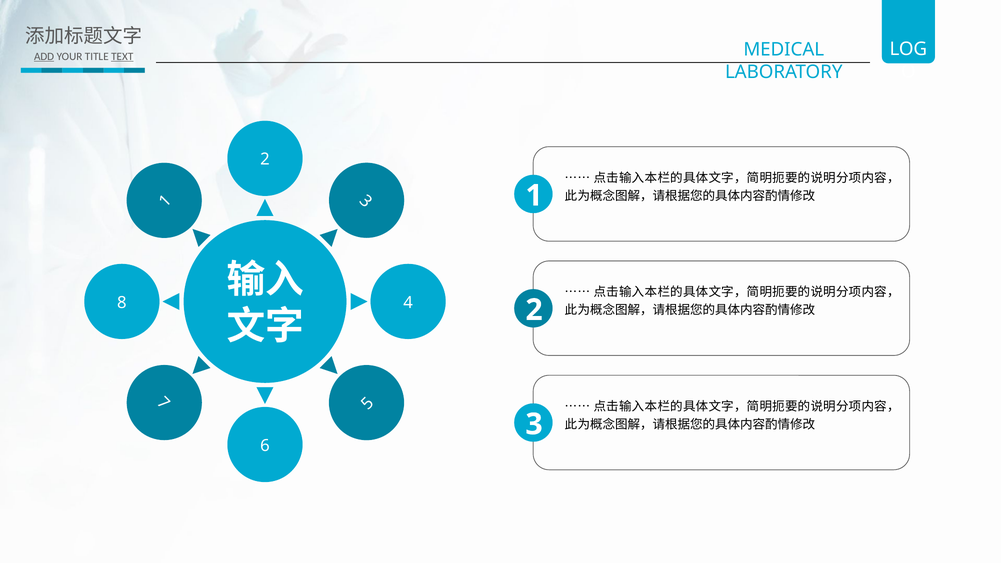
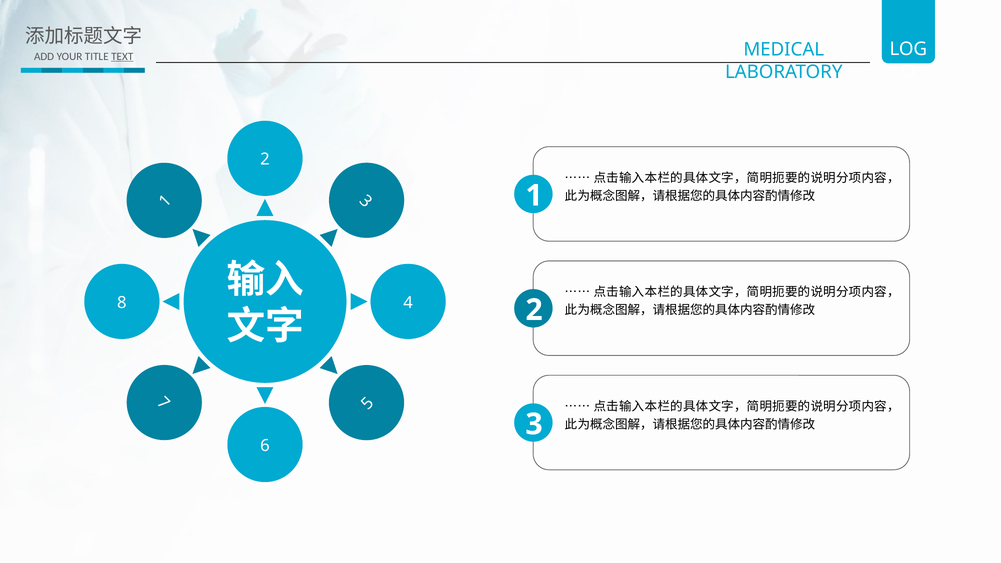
ADD underline: present -> none (44, 57)
